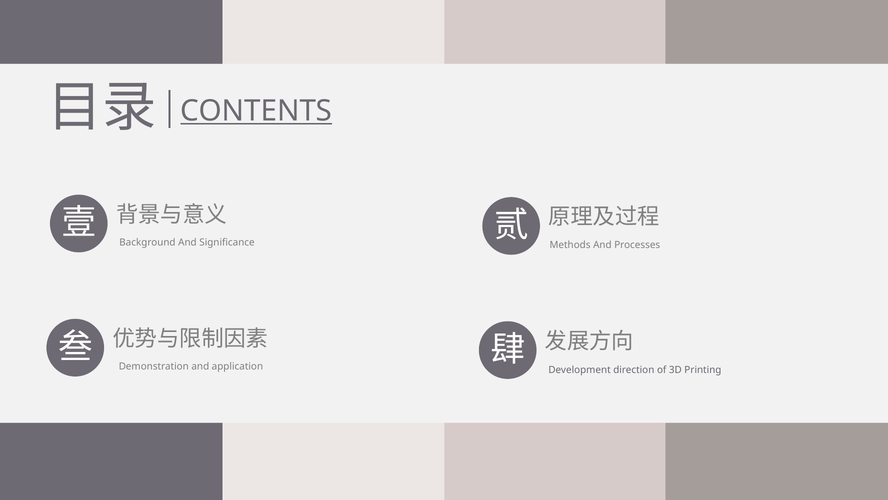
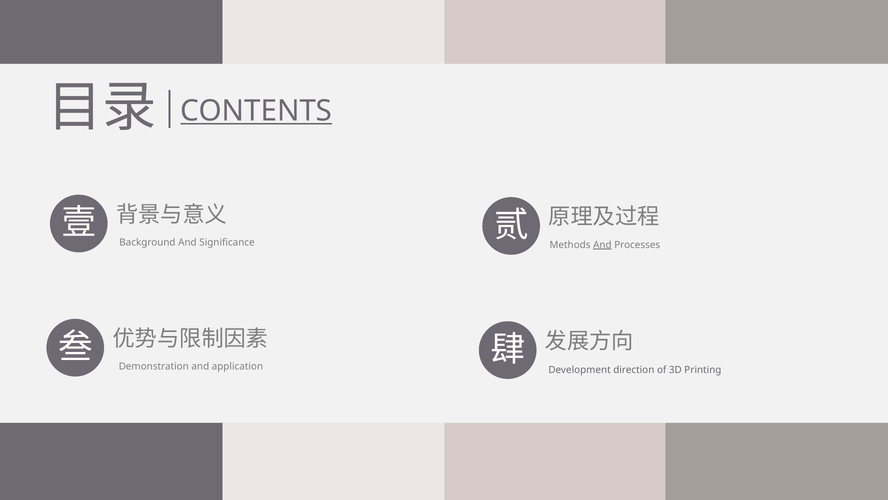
And underline: none -> present (602, 245)
